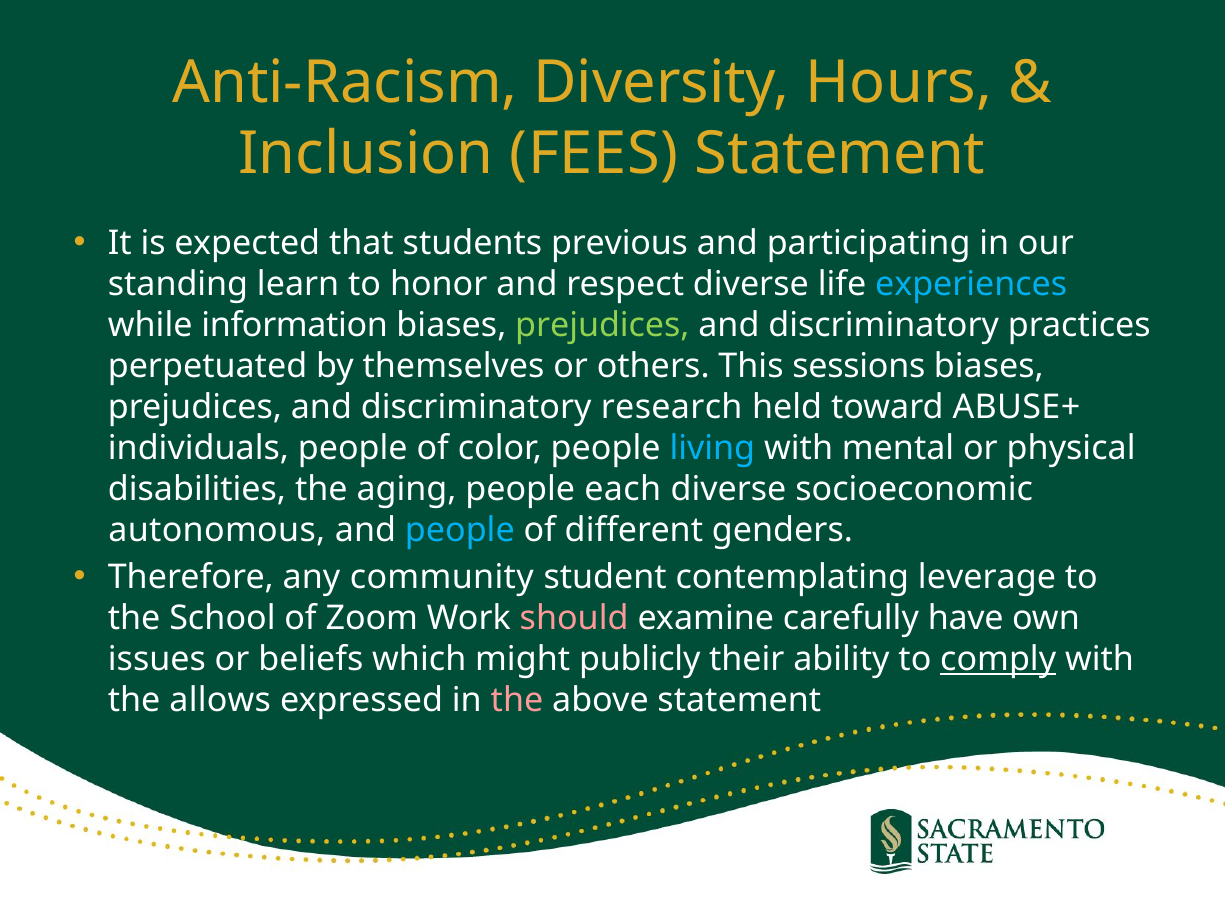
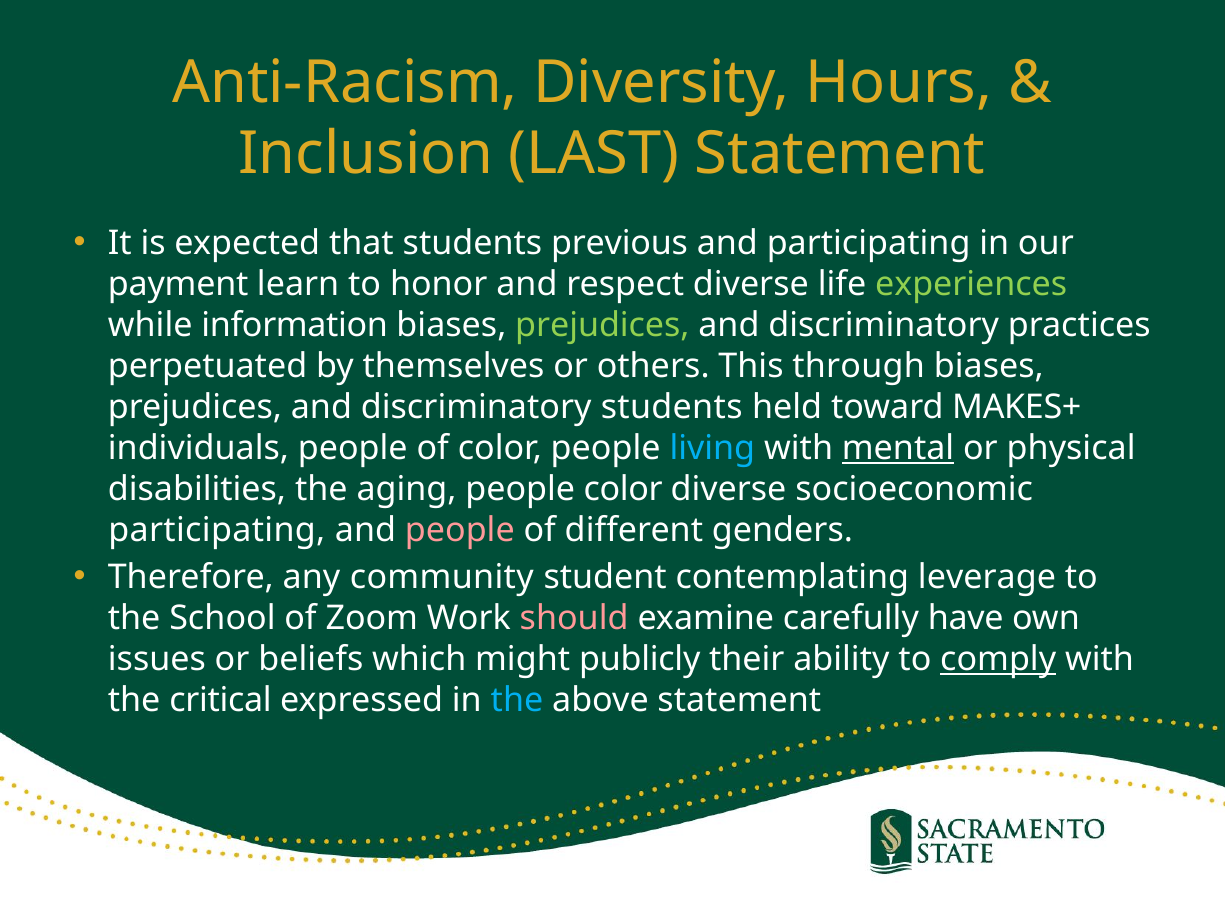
FEES: FEES -> LAST (594, 154)
standing: standing -> payment (178, 284)
experiences colour: light blue -> light green (971, 284)
sessions: sessions -> through (859, 366)
discriminatory research: research -> students (672, 407)
ABUSE+: ABUSE+ -> MAKES+ (1017, 407)
mental underline: none -> present (898, 448)
people each: each -> color (623, 489)
autonomous: autonomous -> participating (217, 530)
people colour: light blue -> pink (460, 530)
allows: allows -> critical (220, 700)
the colour: pink -> light blue (517, 700)
